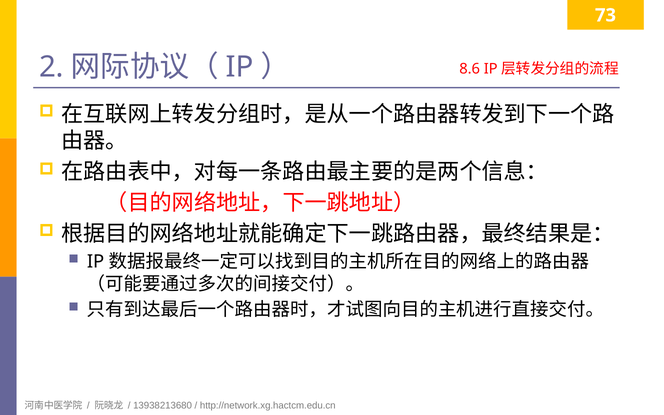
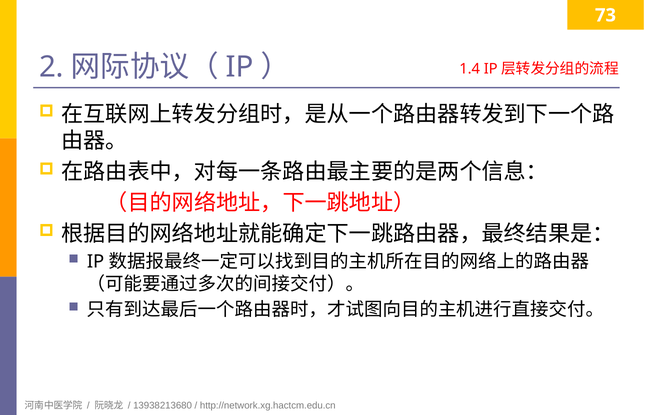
8.6: 8.6 -> 1.4 (470, 69)
